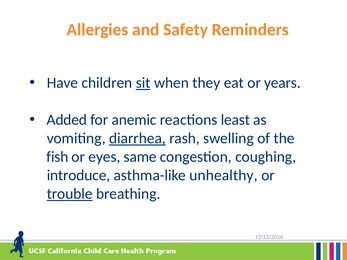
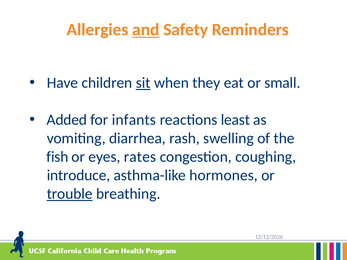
and underline: none -> present (146, 30)
years: years -> small (282, 83)
anemic: anemic -> infants (134, 120)
diarrhea underline: present -> none (137, 138)
same: same -> rates (140, 157)
unhealthy: unhealthy -> hormones (224, 175)
